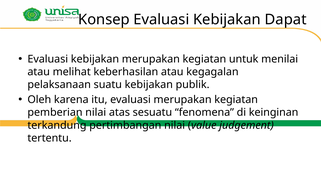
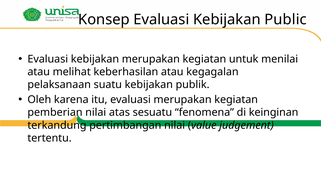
Dapat: Dapat -> Public (286, 20)
